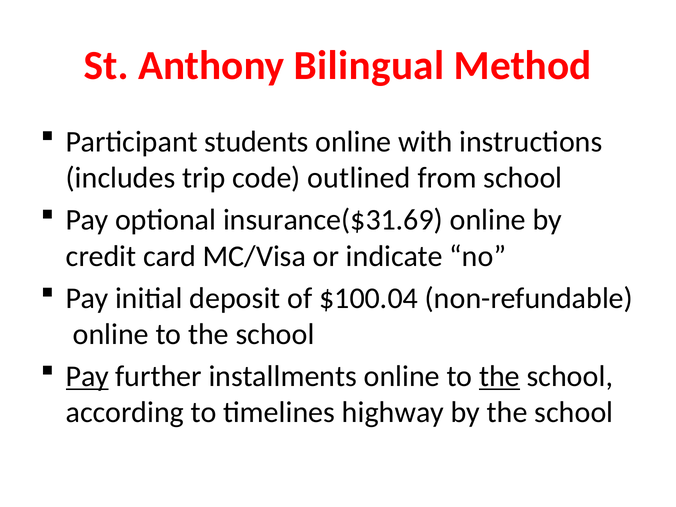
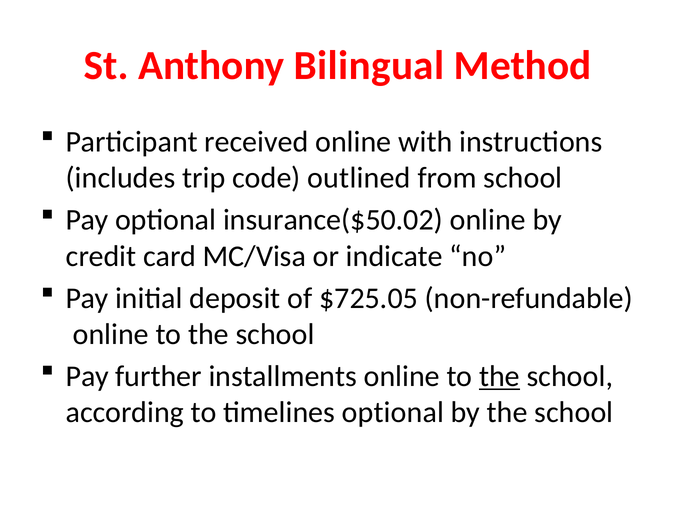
students: students -> received (256, 142)
insurance($31.69: insurance($31.69 -> insurance($50.02 (333, 220)
$100.04: $100.04 -> $725.05 (369, 298)
Pay underline: present -> none (87, 376)
timelines highway: highway -> optional (393, 413)
